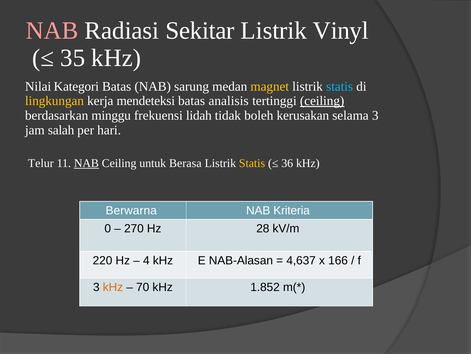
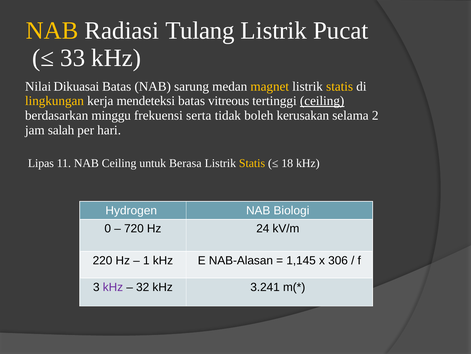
NAB colour: pink -> yellow (52, 30)
Sekitar: Sekitar -> Tulang (200, 30)
Vinyl: Vinyl -> Pucat (341, 30)
35: 35 -> 33 (73, 58)
Kategori: Kategori -> Dikuasai (76, 86)
statis colour: light blue -> yellow (340, 86)
analisis: analisis -> vitreous (229, 101)
lidah: lidah -> serta (199, 115)
selama 3: 3 -> 2 (375, 115)
Telur: Telur -> Lipas (41, 163)
NAB underline: present -> none (86, 163)
36: 36 -> 18 (287, 163)
Berwarna: Berwarna -> Hydrogen (131, 210)
Kriteria: Kriteria -> Biologi (291, 210)
270: 270 -> 720 (134, 228)
28: 28 -> 24 (263, 228)
4: 4 -> 1 (146, 260)
4,637: 4,637 -> 1,145 (301, 260)
166: 166 -> 306 (338, 260)
kHz colour: orange -> purple (113, 287)
70: 70 -> 32 (143, 287)
1.852: 1.852 -> 3.241 (265, 287)
